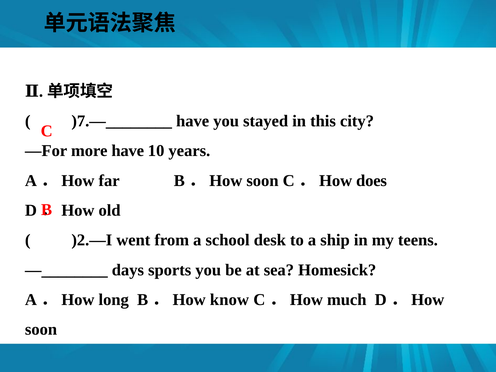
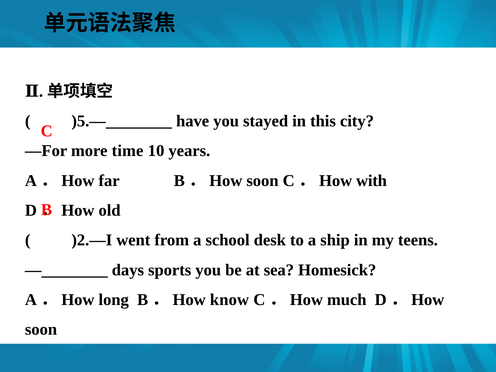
)7.—________: )7.—________ -> )5.—________ (122, 121)
more have: have -> time (128, 151)
does: does -> with (372, 181)
